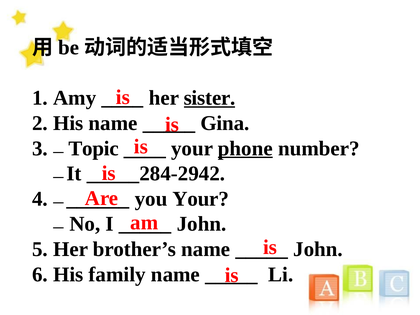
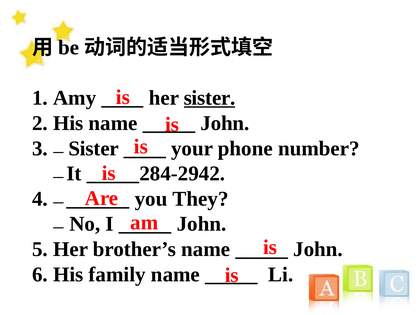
Gina: Gina -> John (225, 123)
Topic: Topic -> Sister (94, 148)
phone underline: present -> none (245, 148)
you Your: Your -> They (201, 199)
